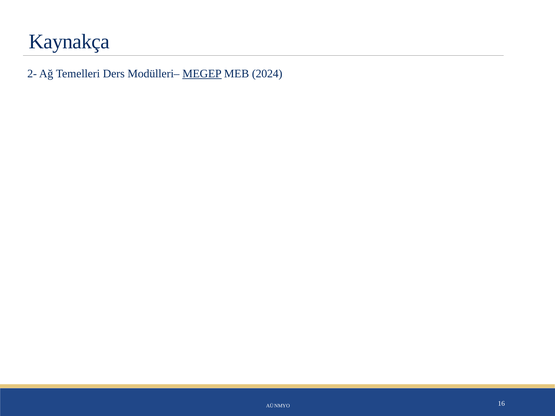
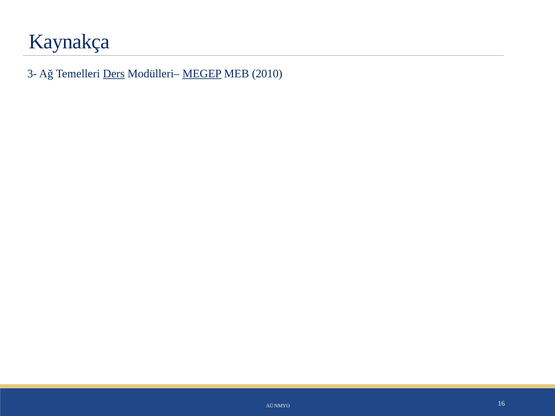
2-: 2- -> 3- (32, 74)
Ders underline: none -> present (114, 74)
2024: 2024 -> 2010 (267, 74)
